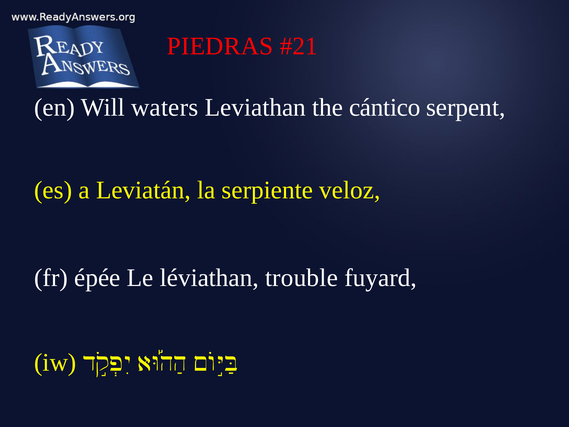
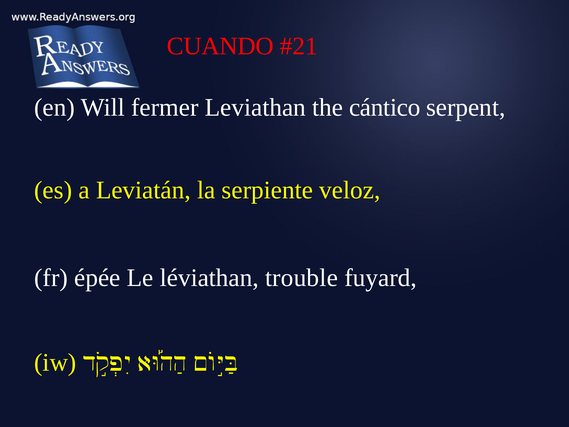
PIEDRAS: PIEDRAS -> CUANDO (220, 46)
waters: waters -> fermer (165, 107)
